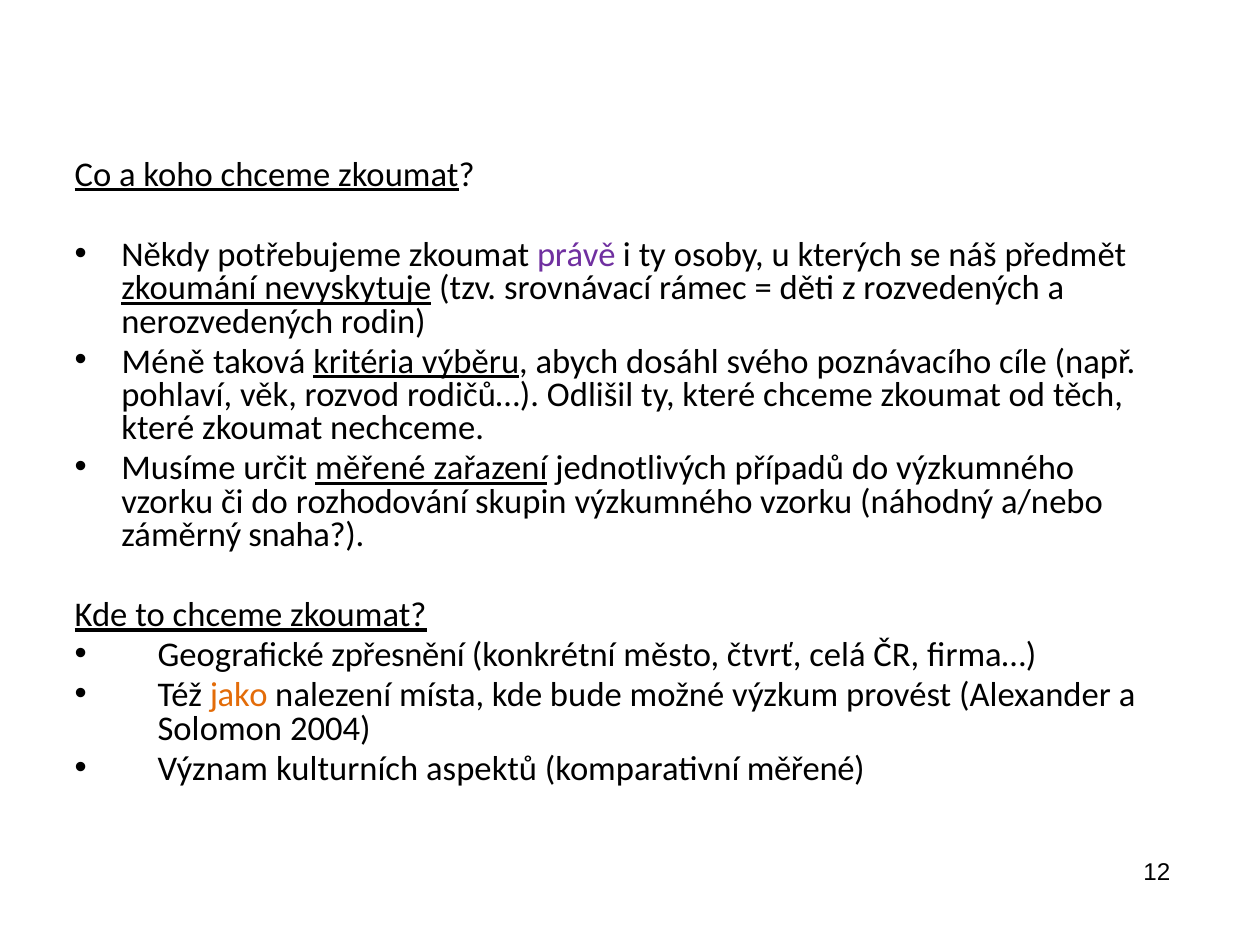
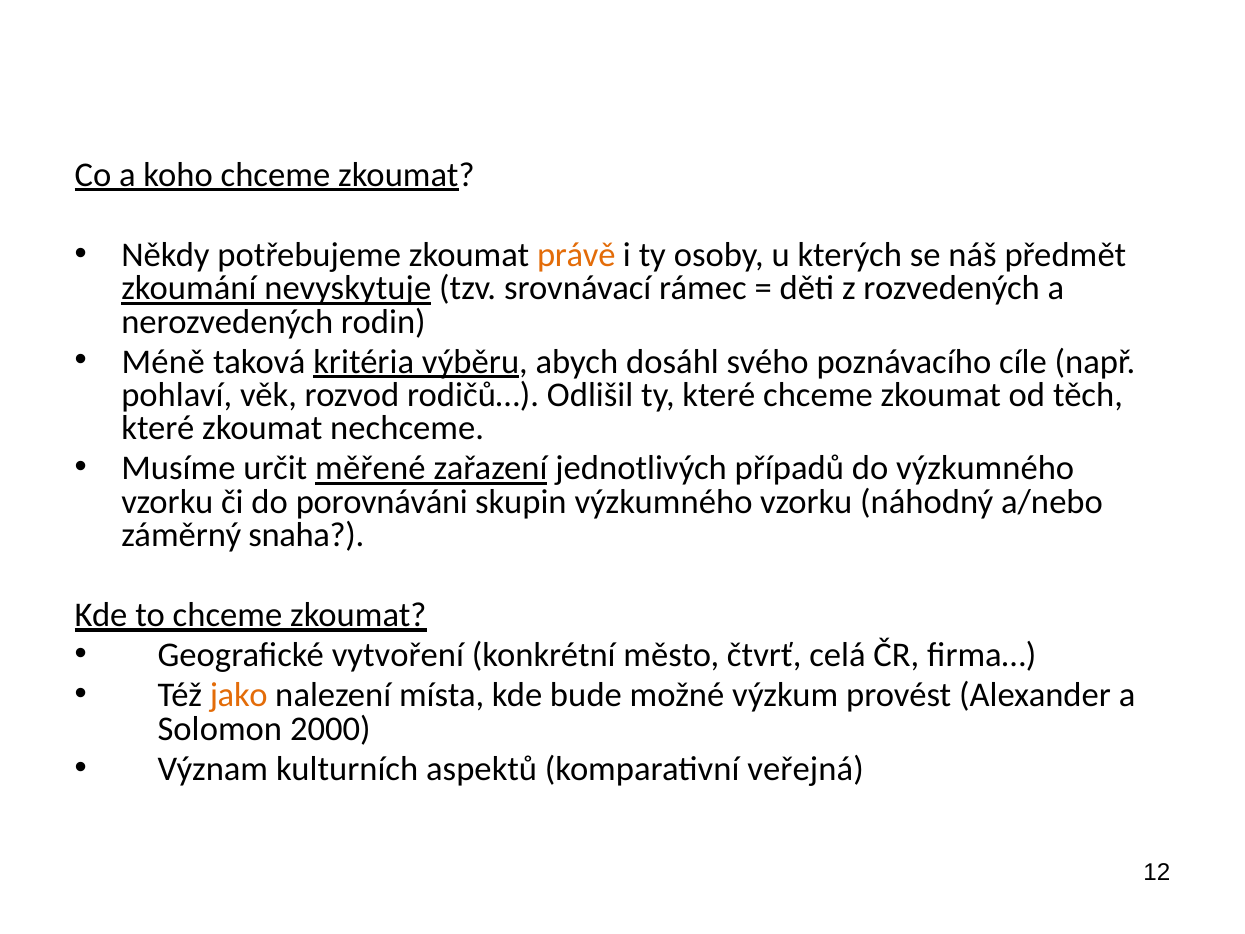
právě colour: purple -> orange (576, 255)
rozhodování: rozhodování -> porovnáváni (382, 501)
zpřesnění: zpřesnění -> vytvoření (398, 655)
2004: 2004 -> 2000 (330, 728)
komparativní měřené: měřené -> veřejná (806, 769)
